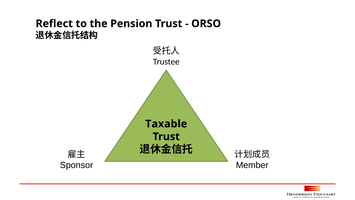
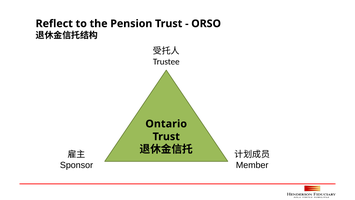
Taxable: Taxable -> Ontario (166, 124)
